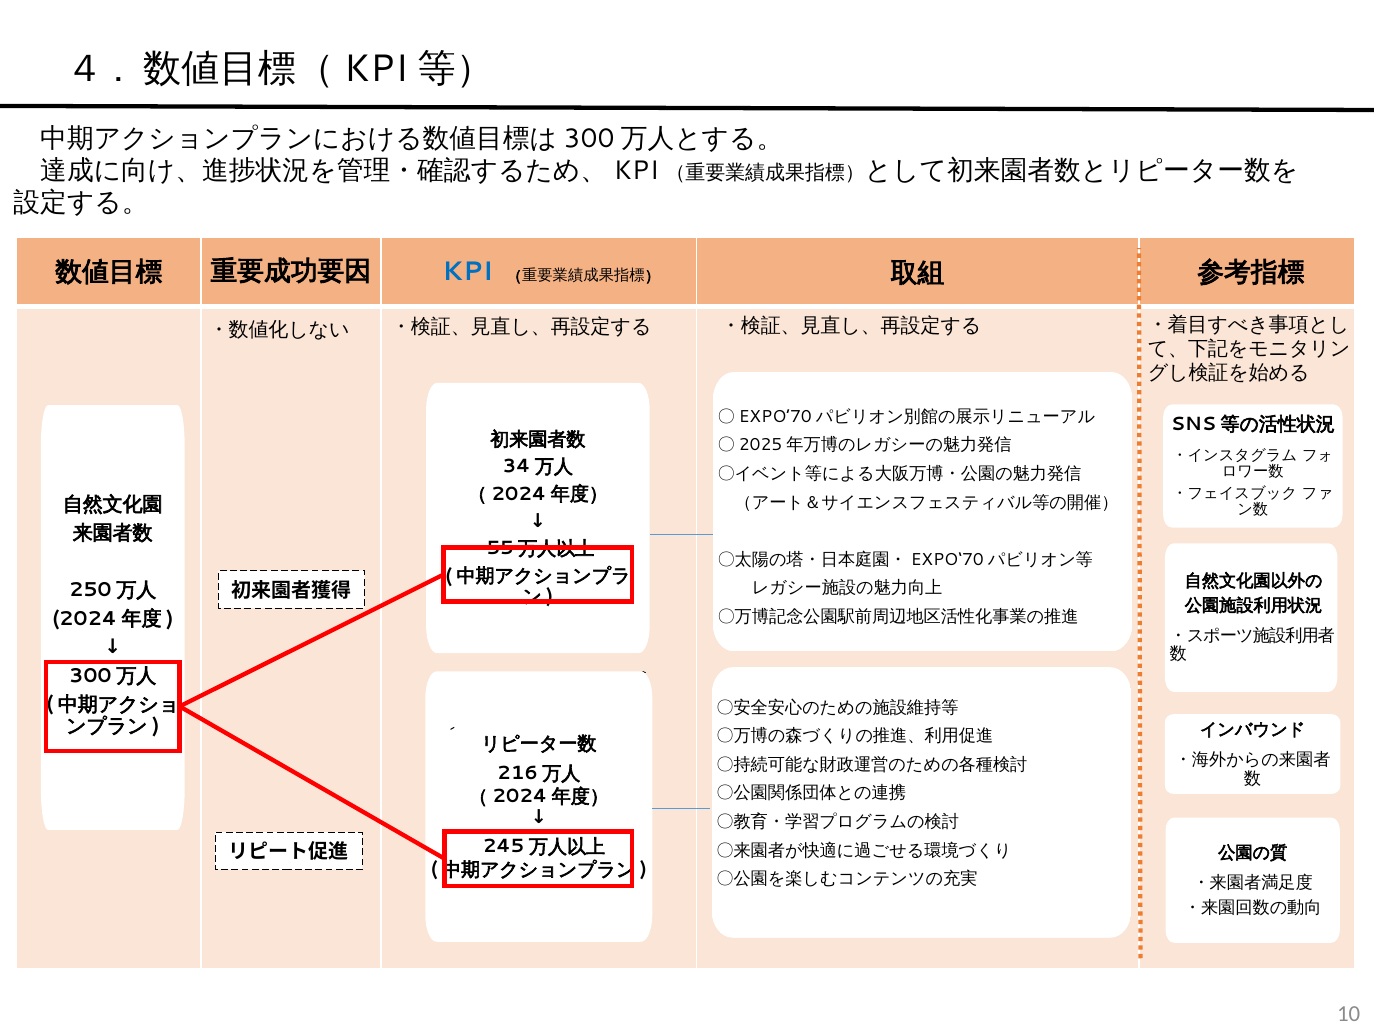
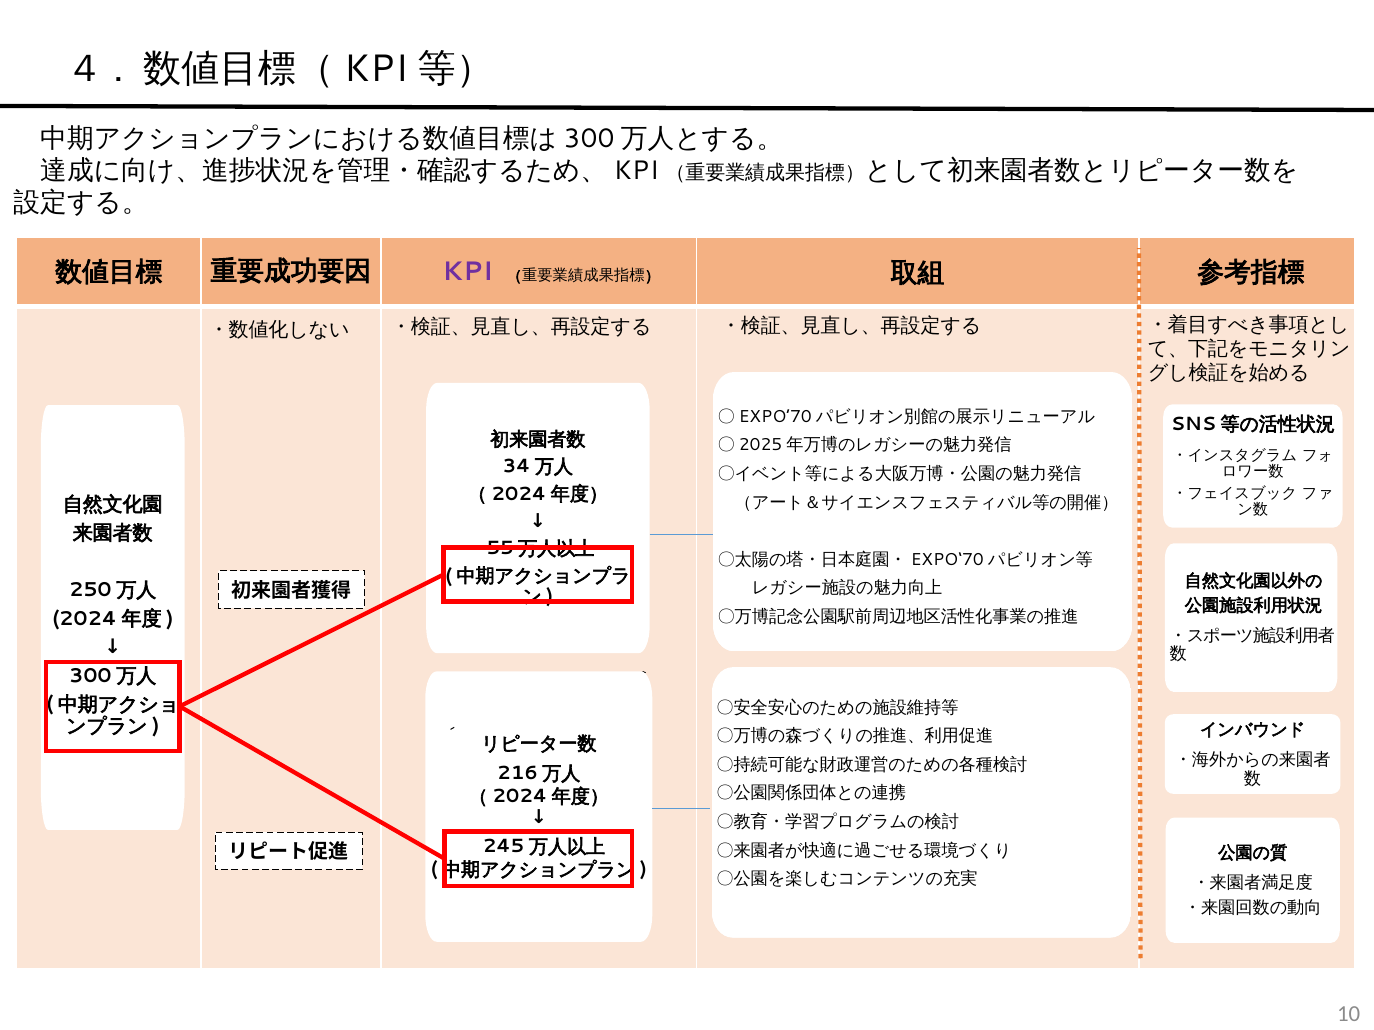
KPI colour: blue -> purple (468, 272)
